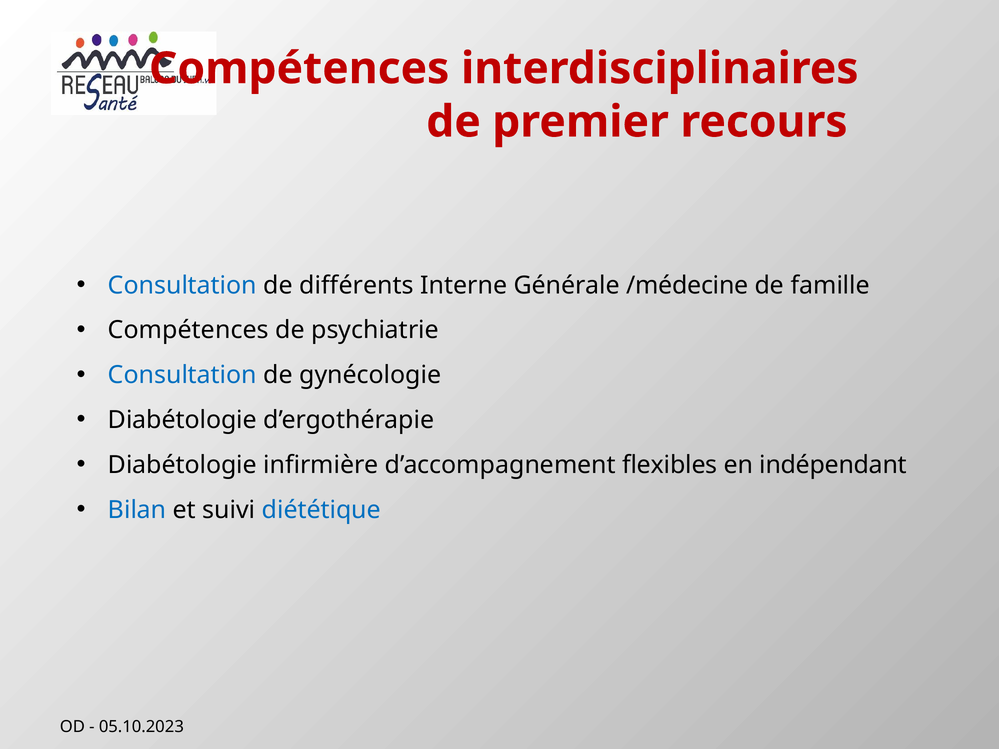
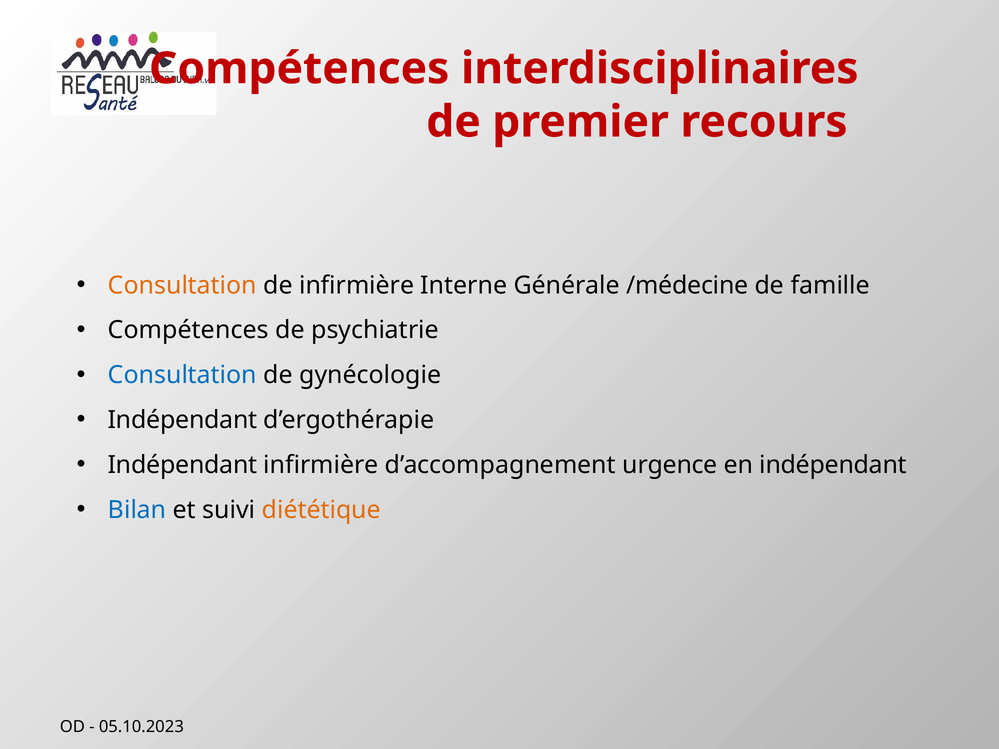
Consultation colour: blue -> orange (182, 285)
de différents: différents -> infirmière (357, 285)
Diabétologie: Diabétologie -> Indépendant (182, 420)
Diabétologie: Diabétologie -> Indépendant (182, 465)
flexibles: flexibles -> urgence (670, 465)
diététique colour: blue -> orange (321, 510)
